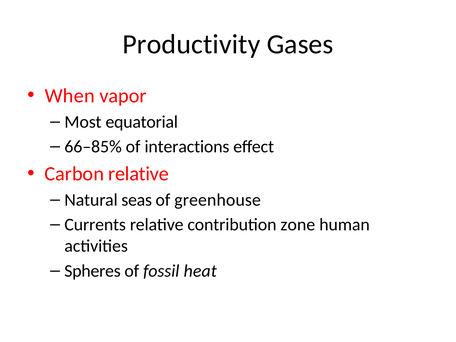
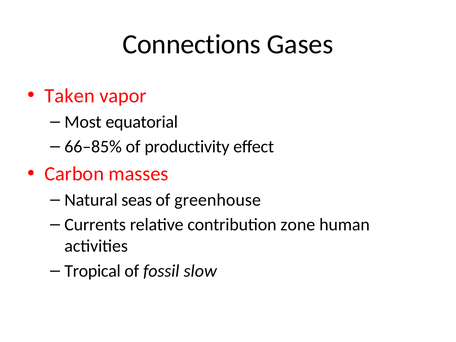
Productivity: Productivity -> Connections (192, 44)
When: When -> Taken (70, 96)
interactions: interactions -> productivity (187, 147)
Carbon relative: relative -> masses (138, 174)
Spheres: Spheres -> Tropical (93, 271)
heat: heat -> slow (200, 271)
